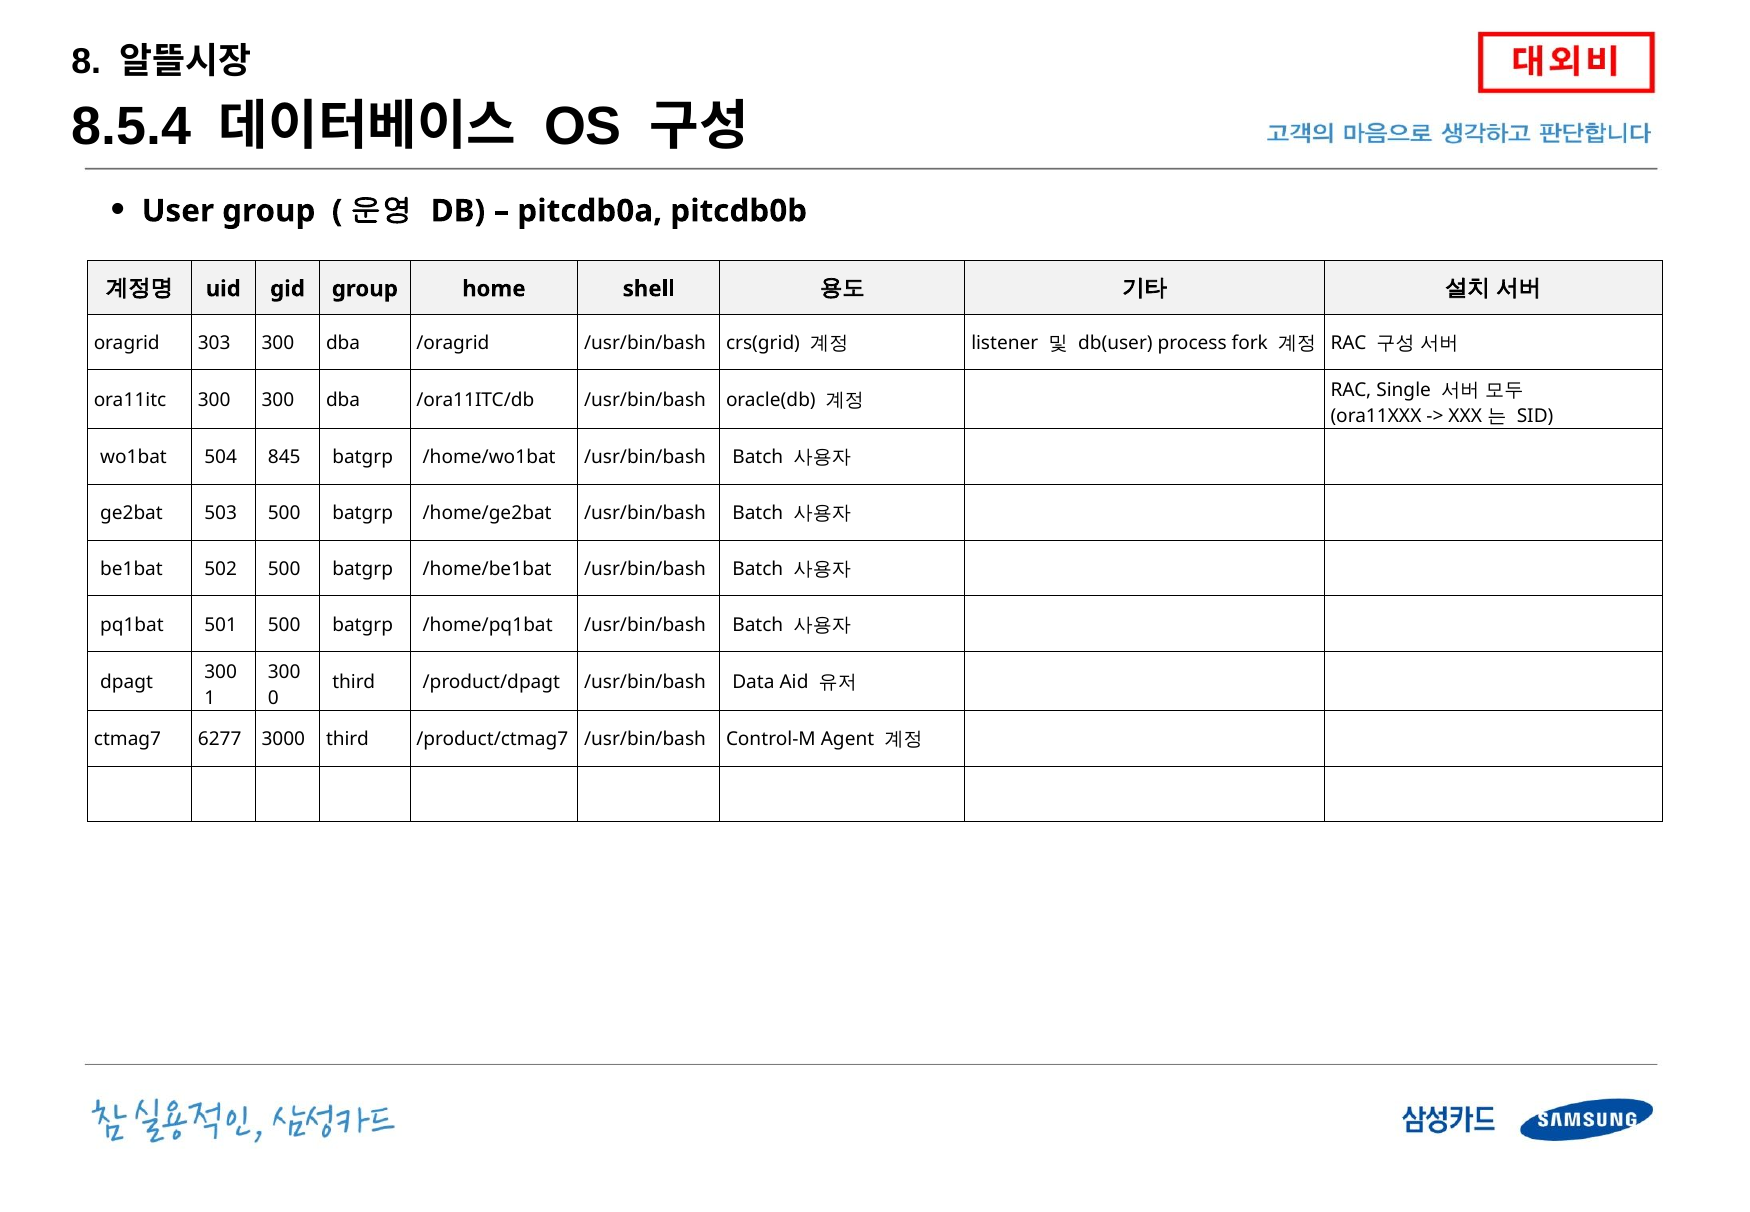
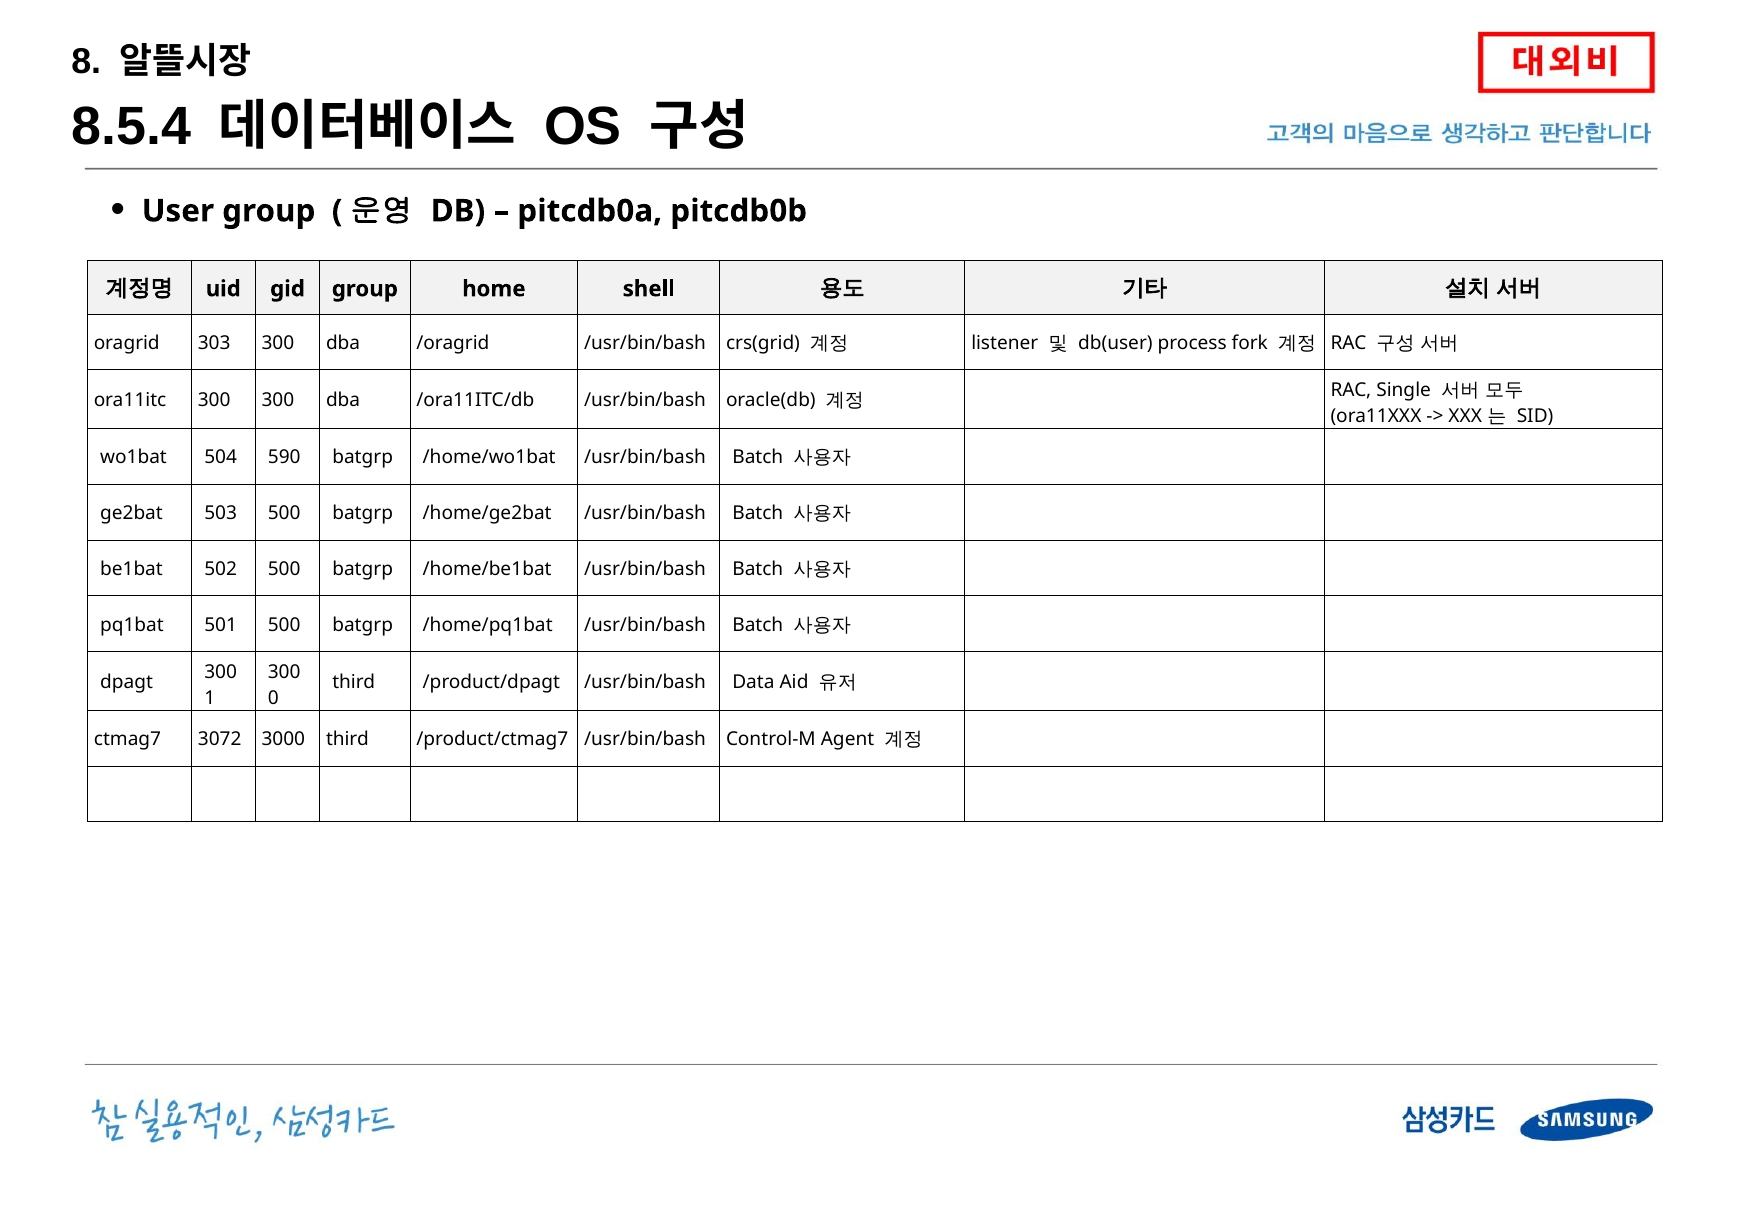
845: 845 -> 590 (284, 457)
6277: 6277 -> 3072 (220, 739)
